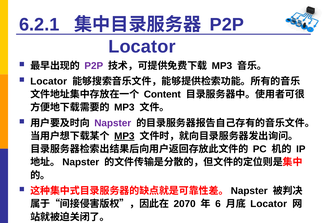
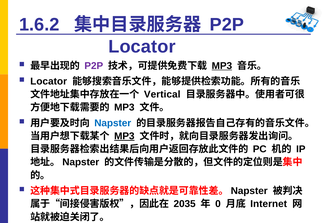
6.2.1: 6.2.1 -> 1.6.2 (39, 25)
MP3 underline: none -> present (222, 66)
Content: Content -> Vertical (162, 94)
Napster colour: purple -> blue (113, 123)
2070: 2070 -> 2035 (185, 204)
6: 6 -> 0 (218, 204)
Locator: Locator -> Internet (269, 204)
